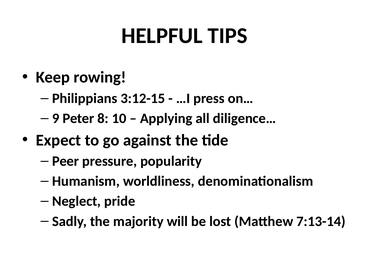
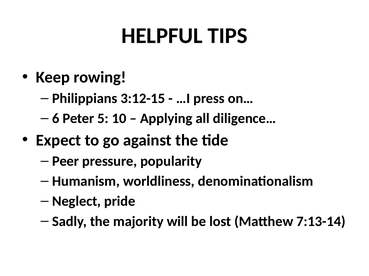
9: 9 -> 6 (56, 119)
8: 8 -> 5 (103, 119)
